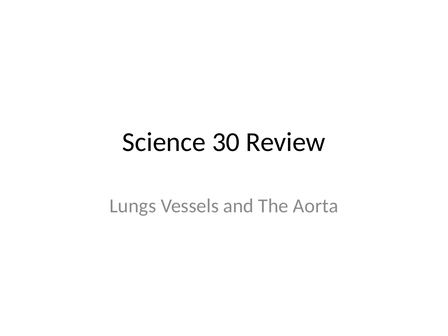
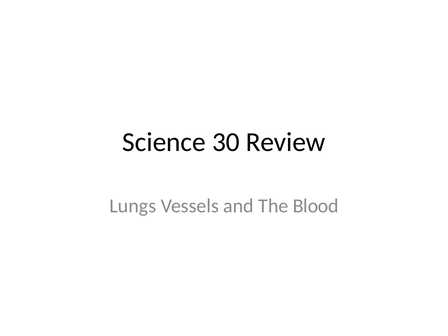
Aorta: Aorta -> Blood (316, 206)
